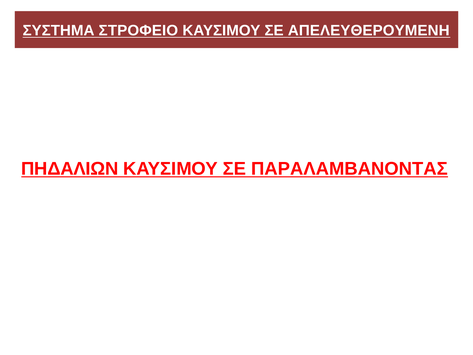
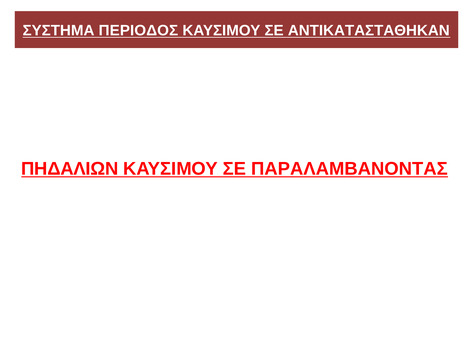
ΣΤΡΟΦΕΙΟ: ΣΤΡΟΦΕΙΟ -> ΠΕΡΙΟΔΟΣ (138, 31)
ΑΠΕΛΕΥΘΕΡΟYΜΕΝΗ: ΑΠΕΛΕΥΘΕΡΟYΜΕΝΗ -> ΑΝΤΙΚΑΤΑΣΤΑΘΗΚΑΝ (369, 31)
